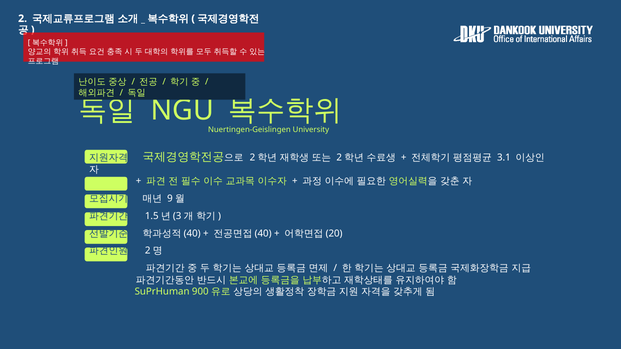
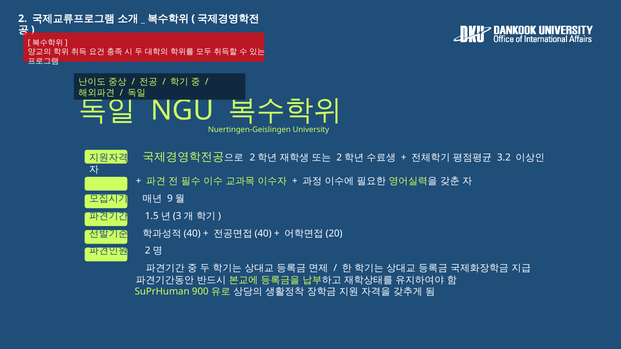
3.1: 3.1 -> 3.2 (504, 157)
